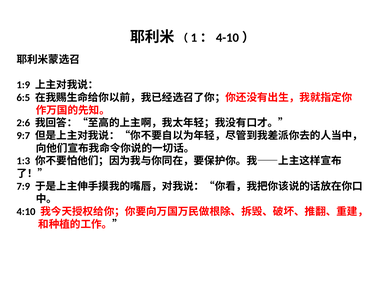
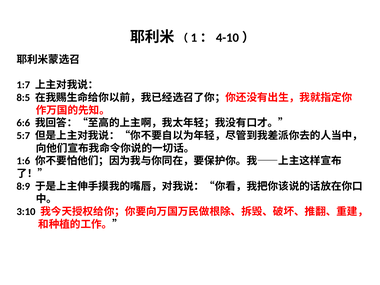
1:9: 1:9 -> 1:7 (23, 85)
6:5: 6:5 -> 8:5 (23, 98)
2:6: 2:6 -> 6:6 (23, 123)
9:7: 9:7 -> 5:7 (23, 136)
1:3: 1:3 -> 1:6 (23, 161)
7:9: 7:9 -> 8:9 (23, 186)
4:10: 4:10 -> 3:10 (26, 212)
